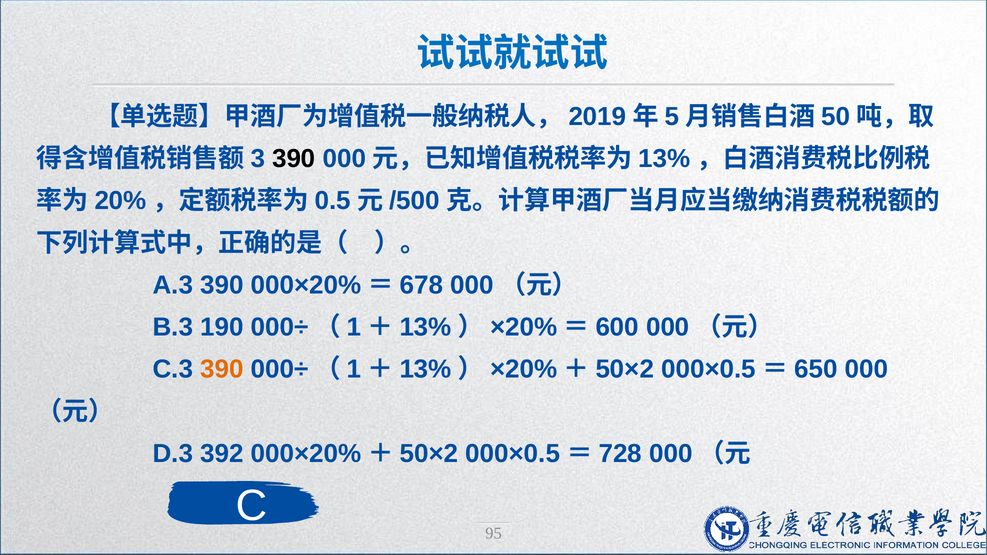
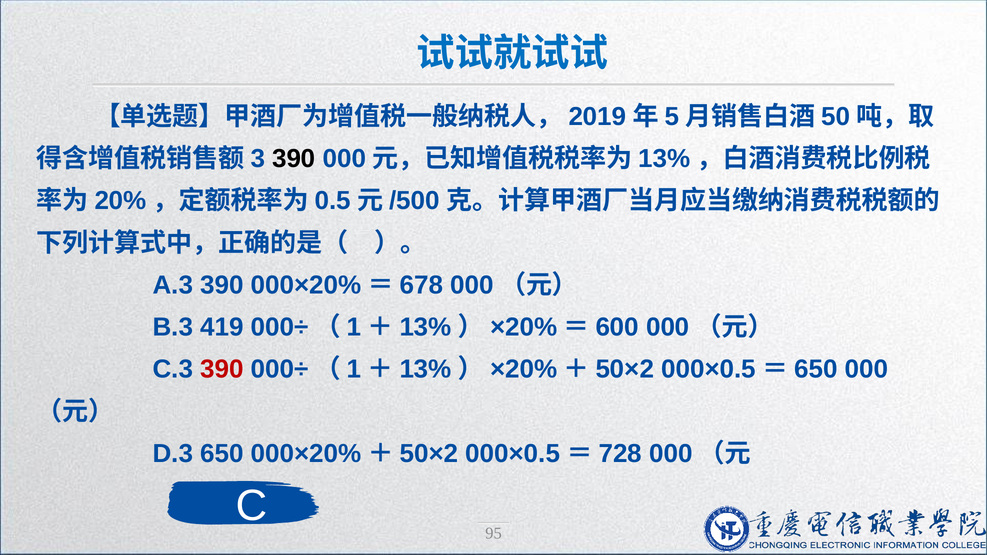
190: 190 -> 419 (222, 327)
390 colour: orange -> red (222, 370)
392: 392 -> 650 (222, 454)
